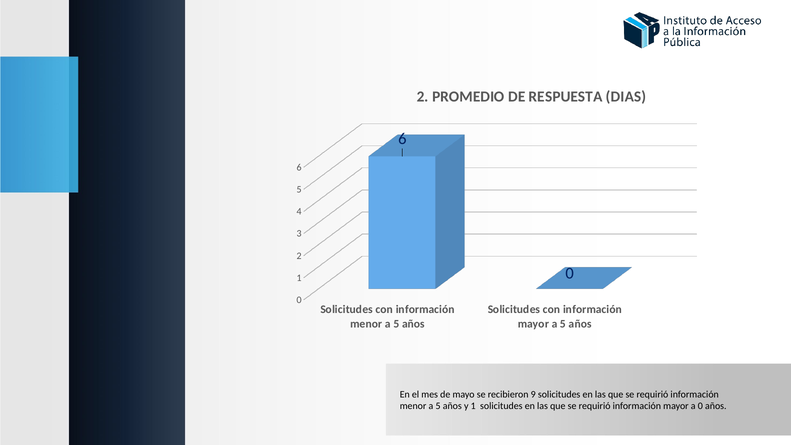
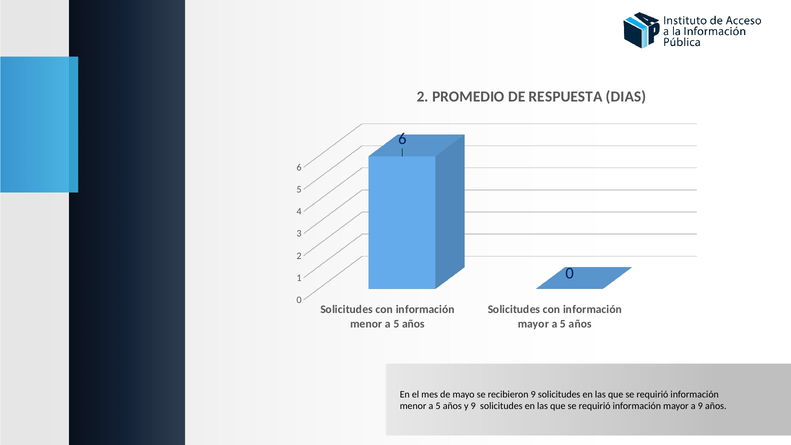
y 1: 1 -> 9 (473, 406)
a 0: 0 -> 9 (700, 406)
